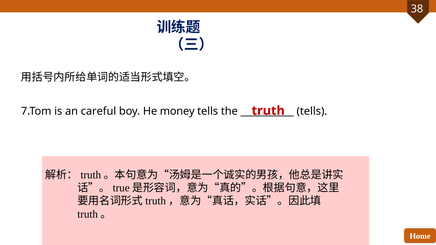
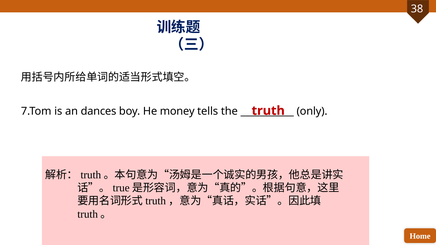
careful: careful -> dances (99, 111)
tells: tells -> only (312, 111)
